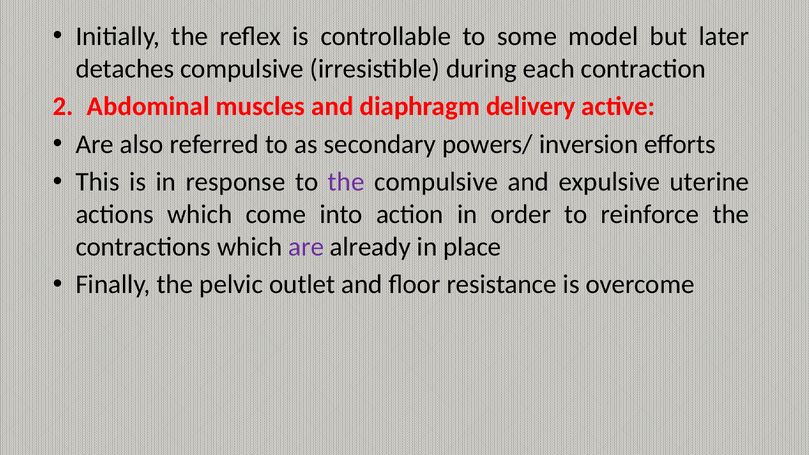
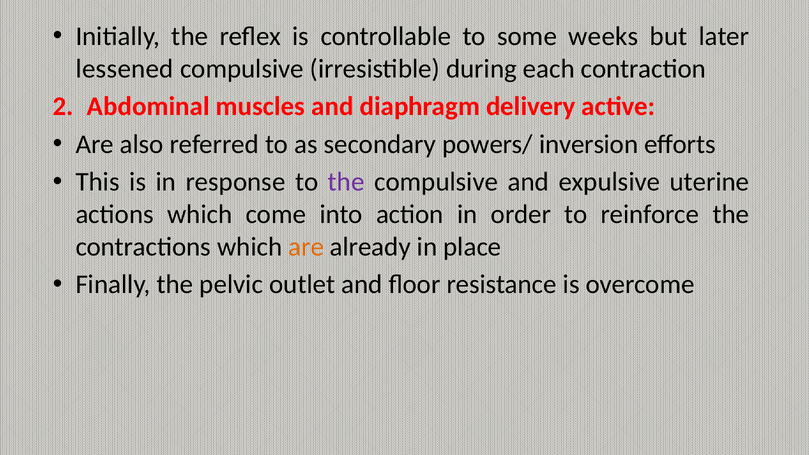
model: model -> weeks (603, 36)
detaches: detaches -> lessened (125, 69)
are colour: purple -> orange (306, 247)
